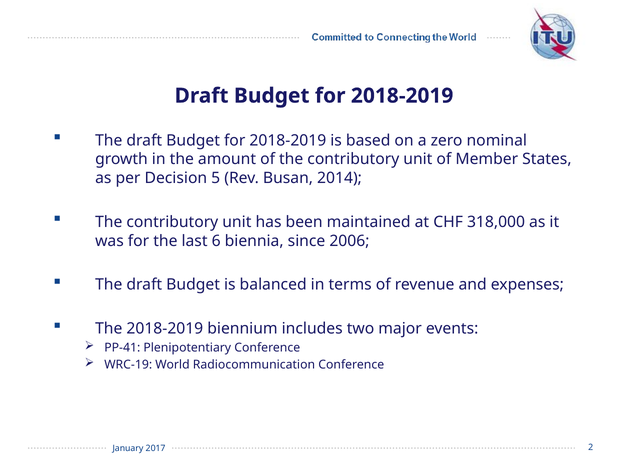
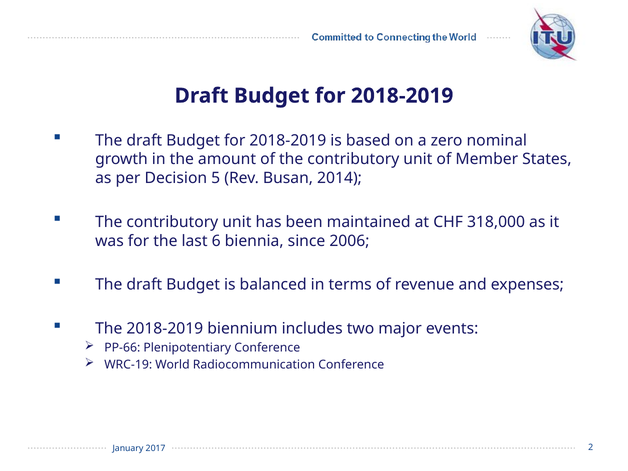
PP-41: PP-41 -> PP-66 (122, 348)
